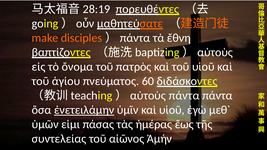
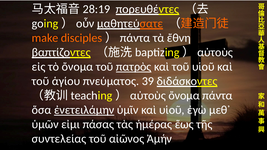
πατρὸς underline: none -> present (134, 67)
60: 60 -> 39 (148, 81)
πάντα: πάντα -> ὄνομα (184, 96)
